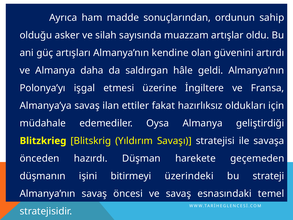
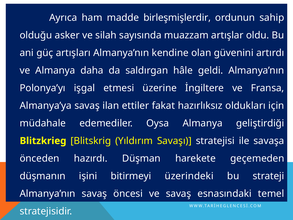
sonuçlarından: sonuçlarından -> birleşmişlerdir (177, 18)
